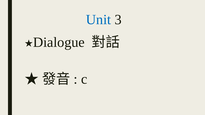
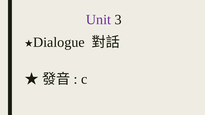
Unit colour: blue -> purple (98, 20)
